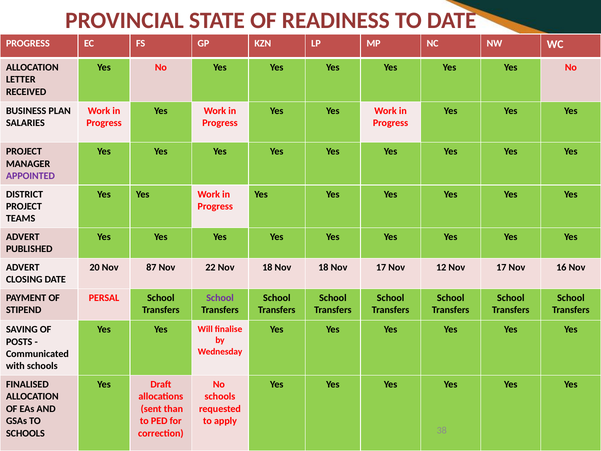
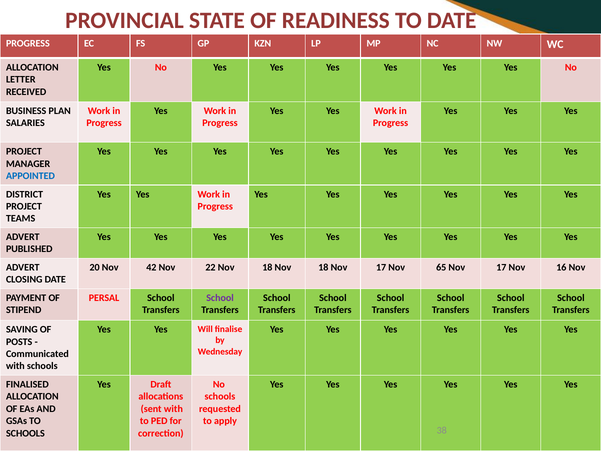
APPOINTED colour: purple -> blue (30, 176)
87: 87 -> 42 (151, 267)
12: 12 -> 65 (441, 267)
sent than: than -> with (173, 409)
